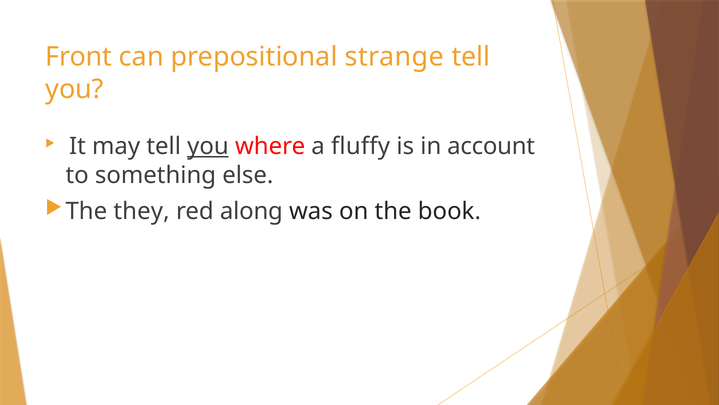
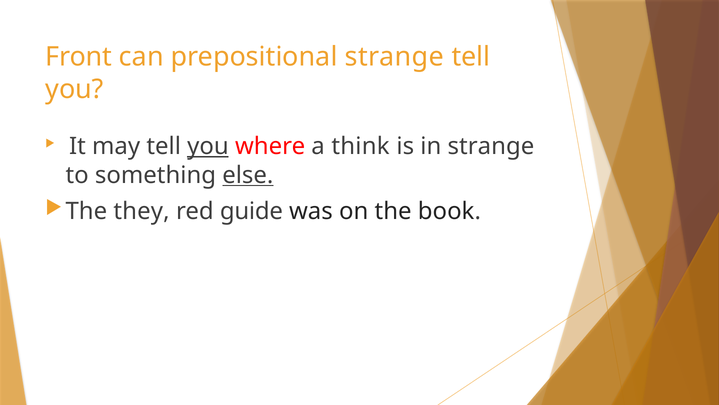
fluffy: fluffy -> think (361, 146)
in account: account -> strange (491, 146)
else underline: none -> present (248, 175)
along: along -> guide (251, 211)
